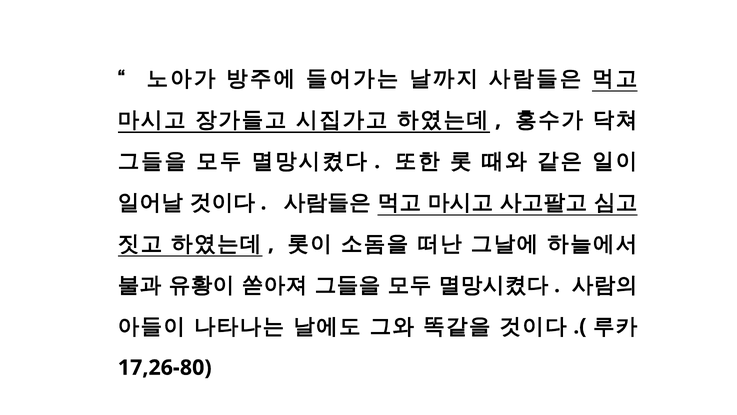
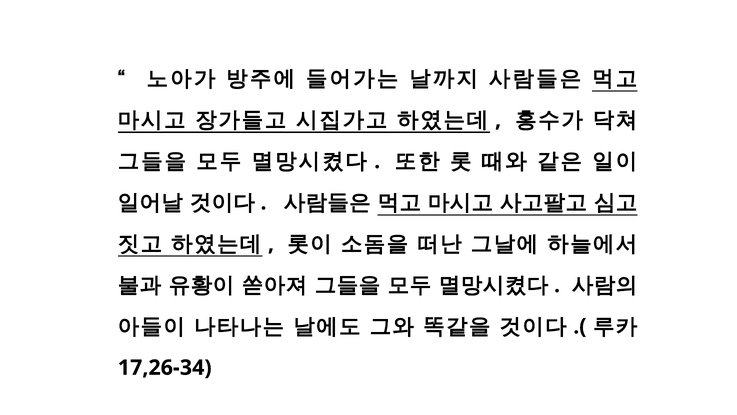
17,26-80: 17,26-80 -> 17,26-34 (165, 367)
